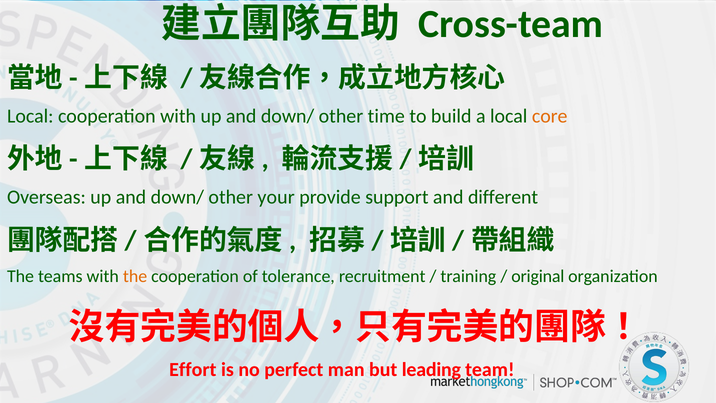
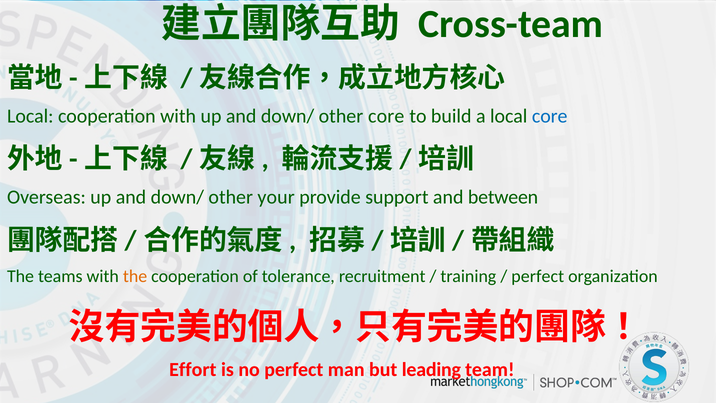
other time: time -> core (386, 116)
core colour: orange -> blue (550, 116)
different: different -> between (503, 197)
original: original -> perfect (538, 276)
